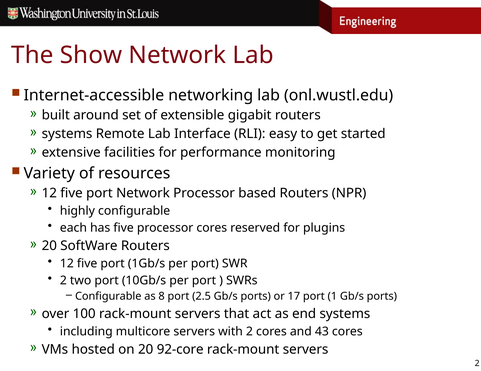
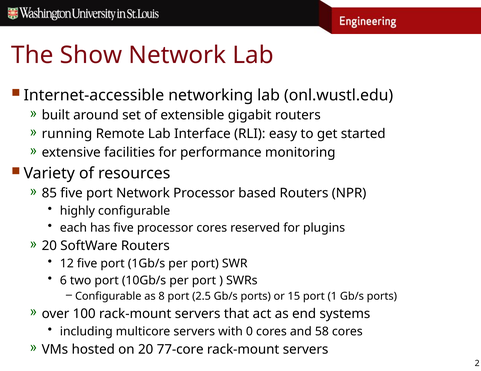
systems: systems -> running (67, 134)
12: 12 -> 85 (49, 194)
2: 2 -> 6 (63, 281)
17: 17 -> 15 (294, 297)
with 2: 2 -> 0 (249, 332)
43: 43 -> 58 (322, 332)
92-core: 92-core -> 77-core (180, 350)
